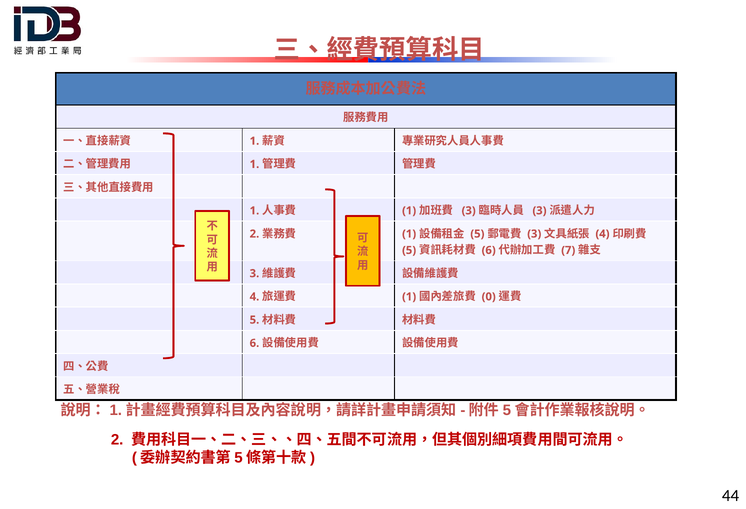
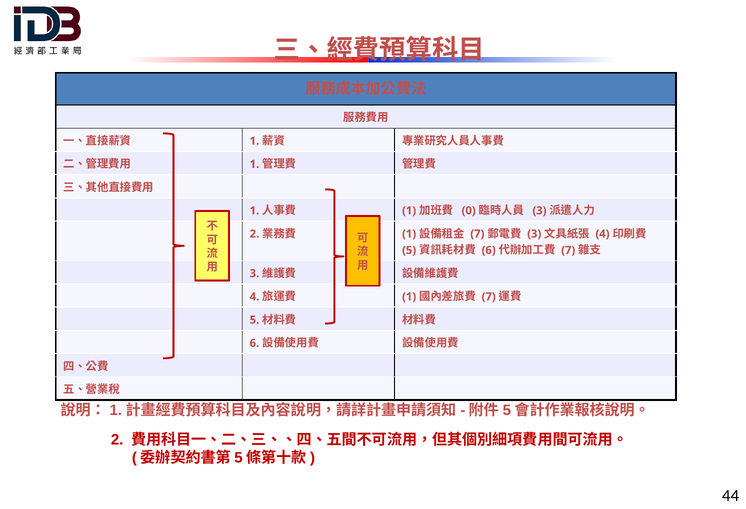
3: 3 -> 0 (469, 211)
5: 5 -> 7 (477, 234)
0: 0 -> 7 (489, 297)
